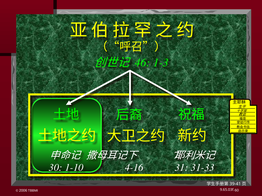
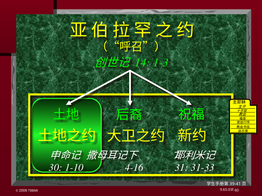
46: 46 -> 14 (142, 63)
